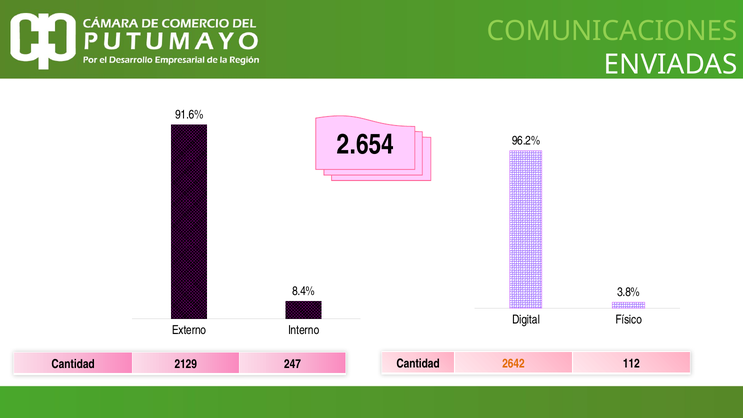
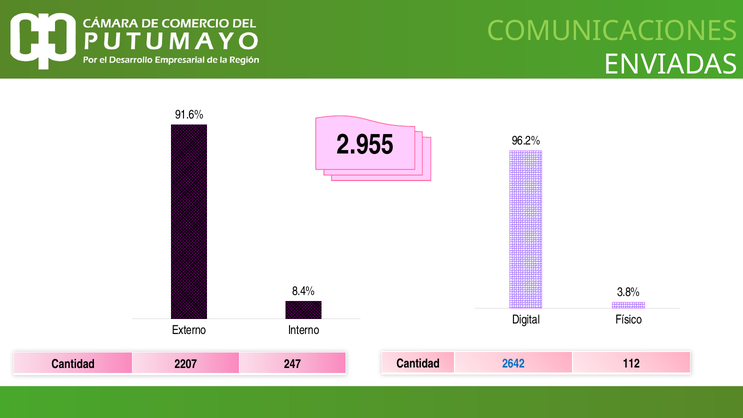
2.654: 2.654 -> 2.955 (366, 145)
2129: 2129 -> 2207 (186, 364)
2642 colour: orange -> blue (513, 363)
